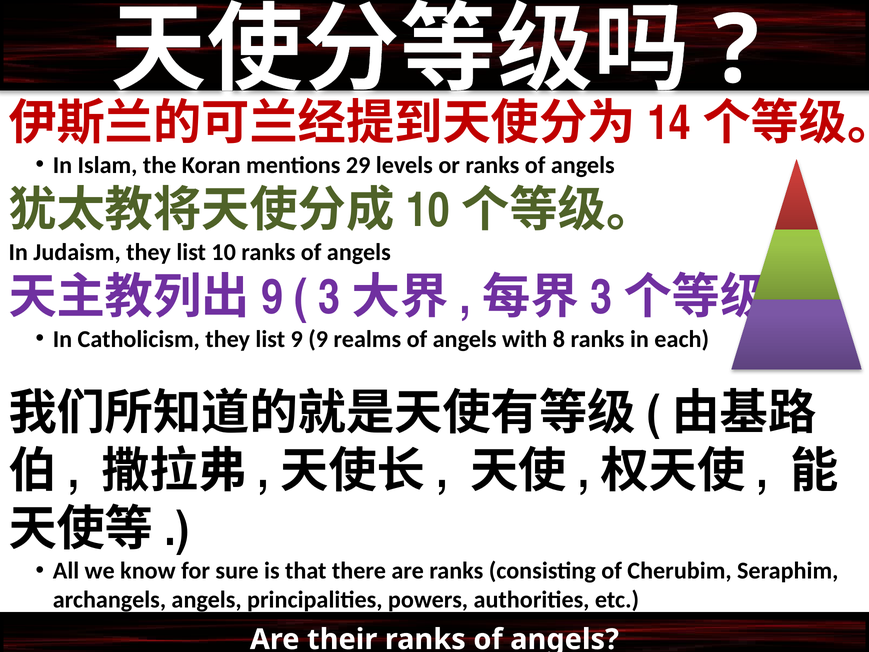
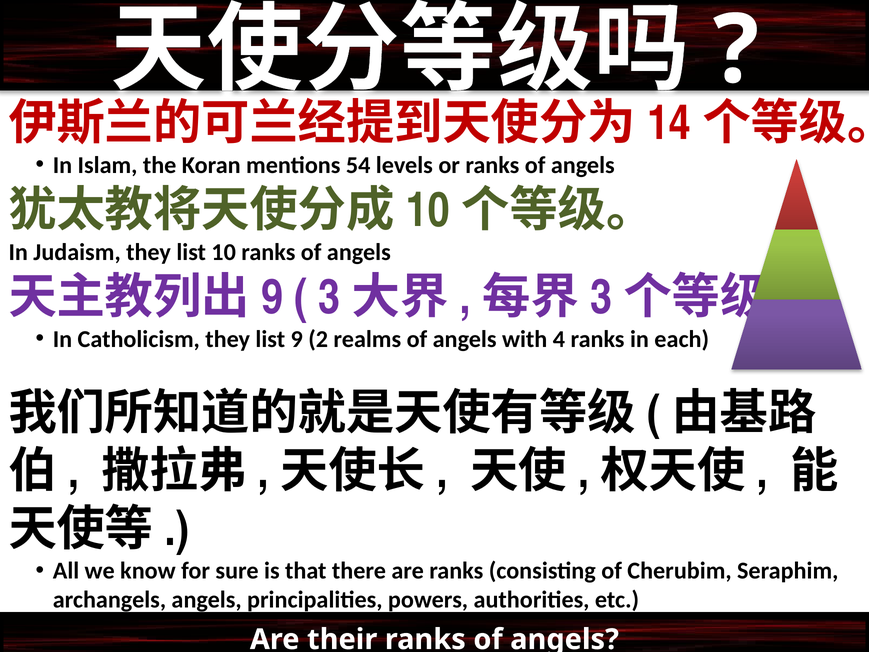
29: 29 -> 54 (358, 165)
9 9: 9 -> 2 (318, 339)
8: 8 -> 4 (559, 339)
